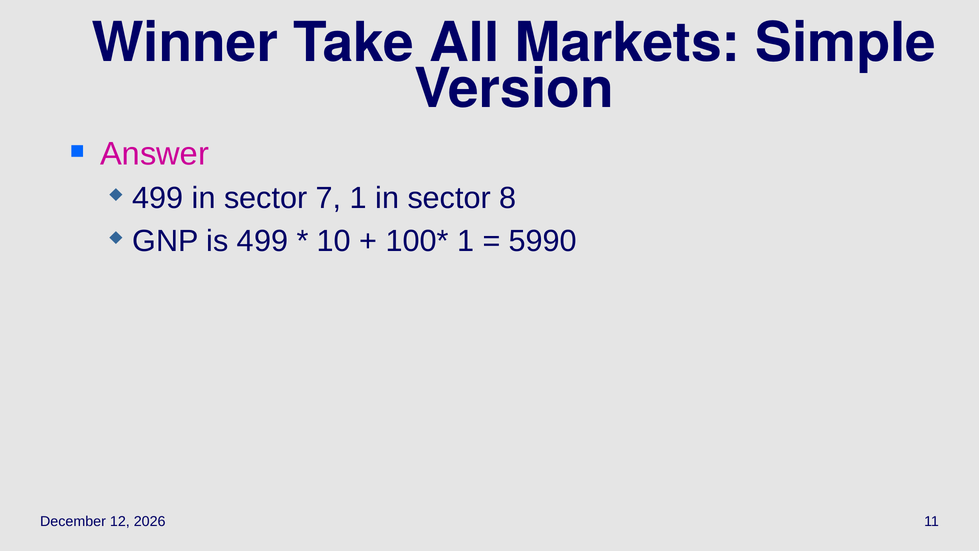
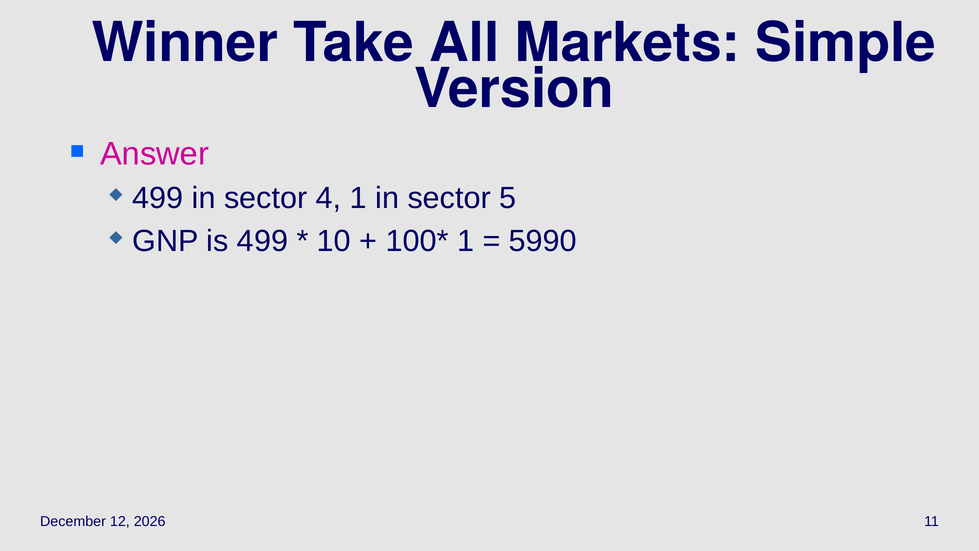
7: 7 -> 4 (329, 198)
8: 8 -> 5 (508, 198)
